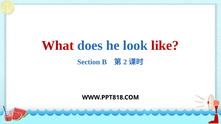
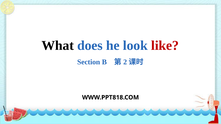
What colour: red -> black (58, 46)
